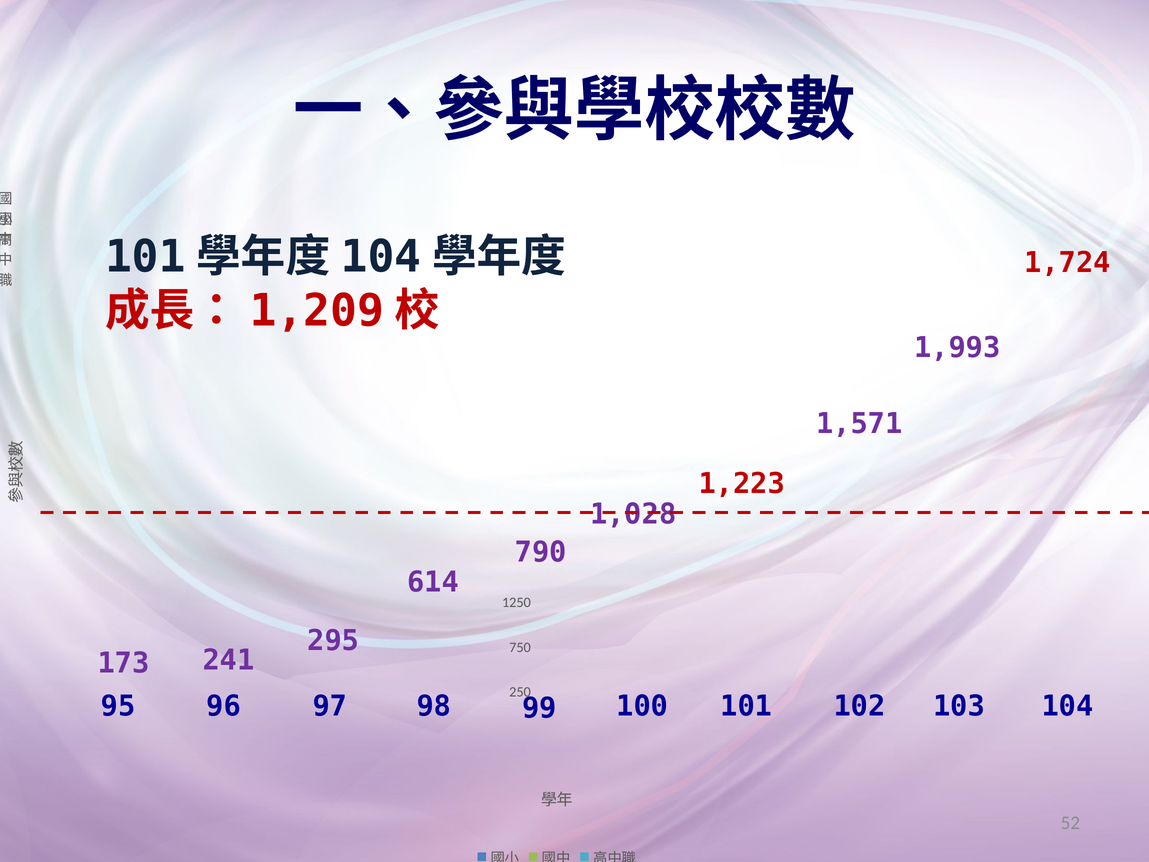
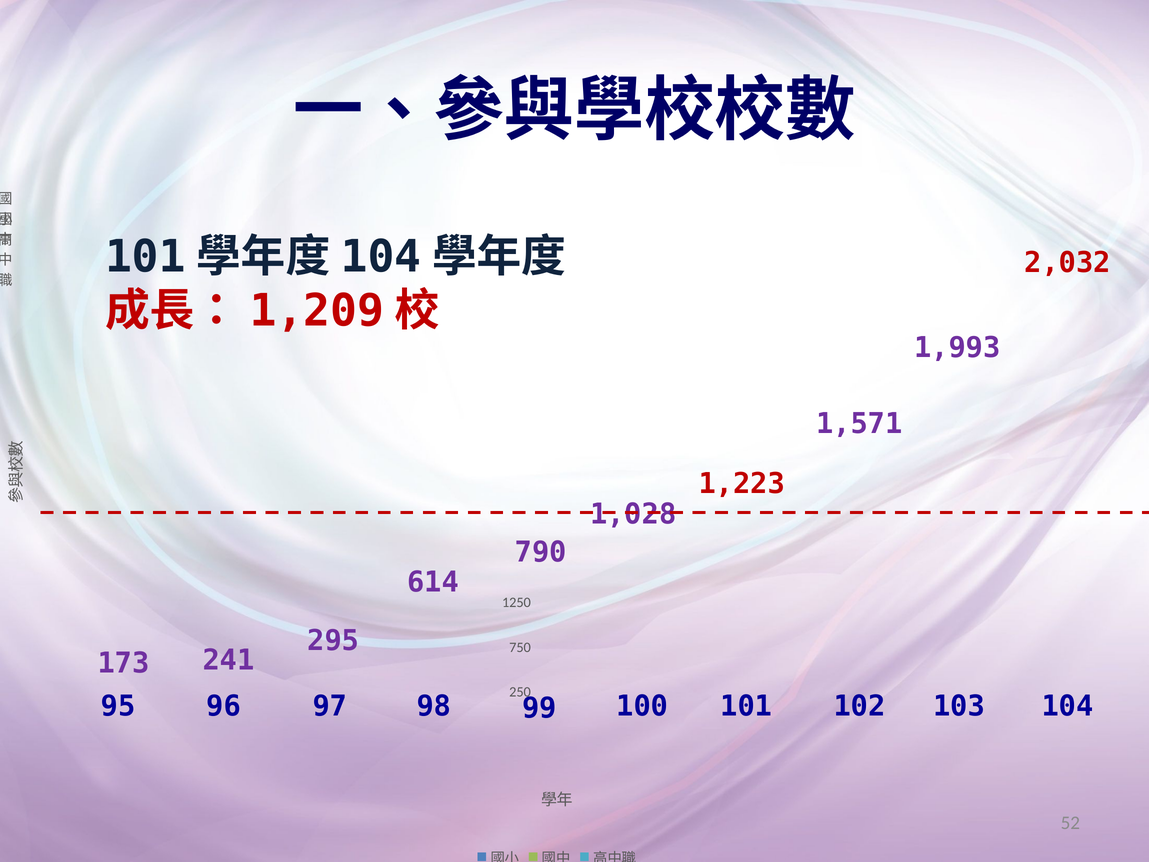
1,724: 1,724 -> 2,032 (1068, 263)
